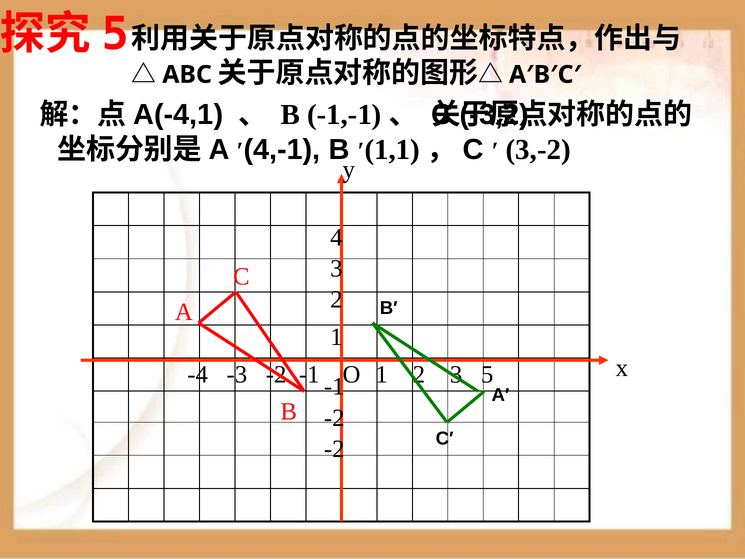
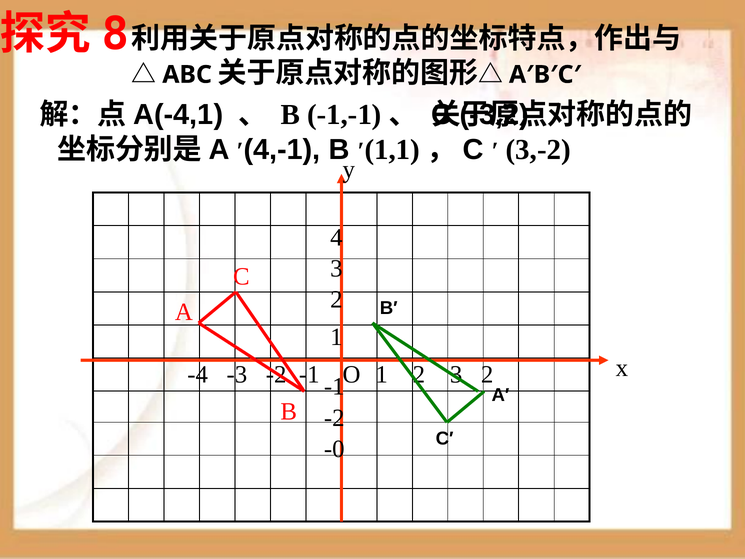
5: 5 -> 8 (115, 34)
5: 5 -> 2 (487, 374)
-2: -2 -> -0 (334, 449)
